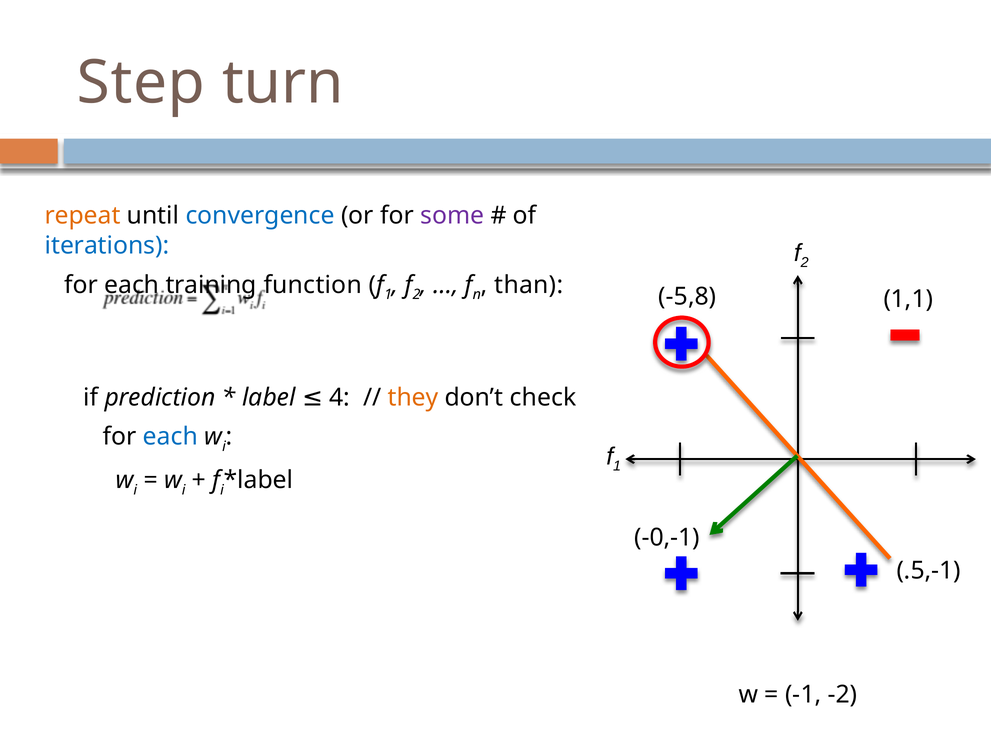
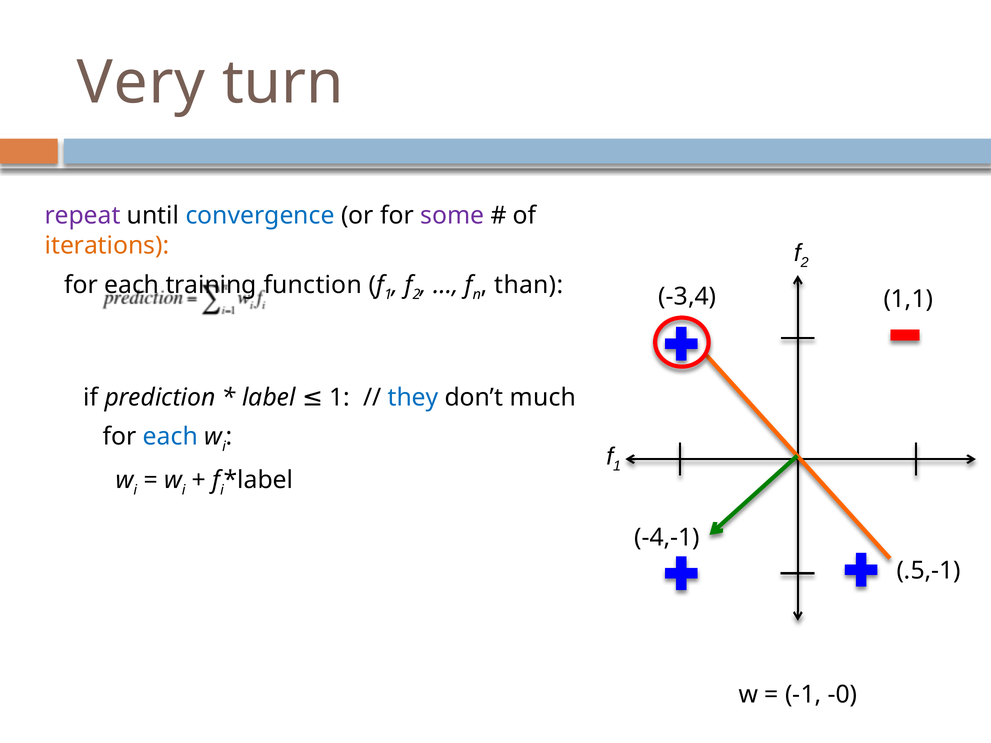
Step: Step -> Very (141, 83)
repeat colour: orange -> purple (83, 216)
iterations colour: blue -> orange (107, 246)
-5,8: -5,8 -> -3,4 (687, 297)
label 4: 4 -> 1 (340, 398)
they colour: orange -> blue (413, 398)
check: check -> much (543, 398)
-0,-1: -0,-1 -> -4,-1 (667, 538)
-2: -2 -> -0 (843, 695)
